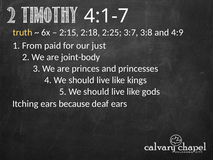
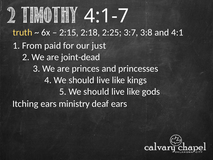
4:9: 4:9 -> 4:1 (177, 32)
joint-body: joint-body -> joint-dead (81, 57)
because: because -> ministry (74, 104)
